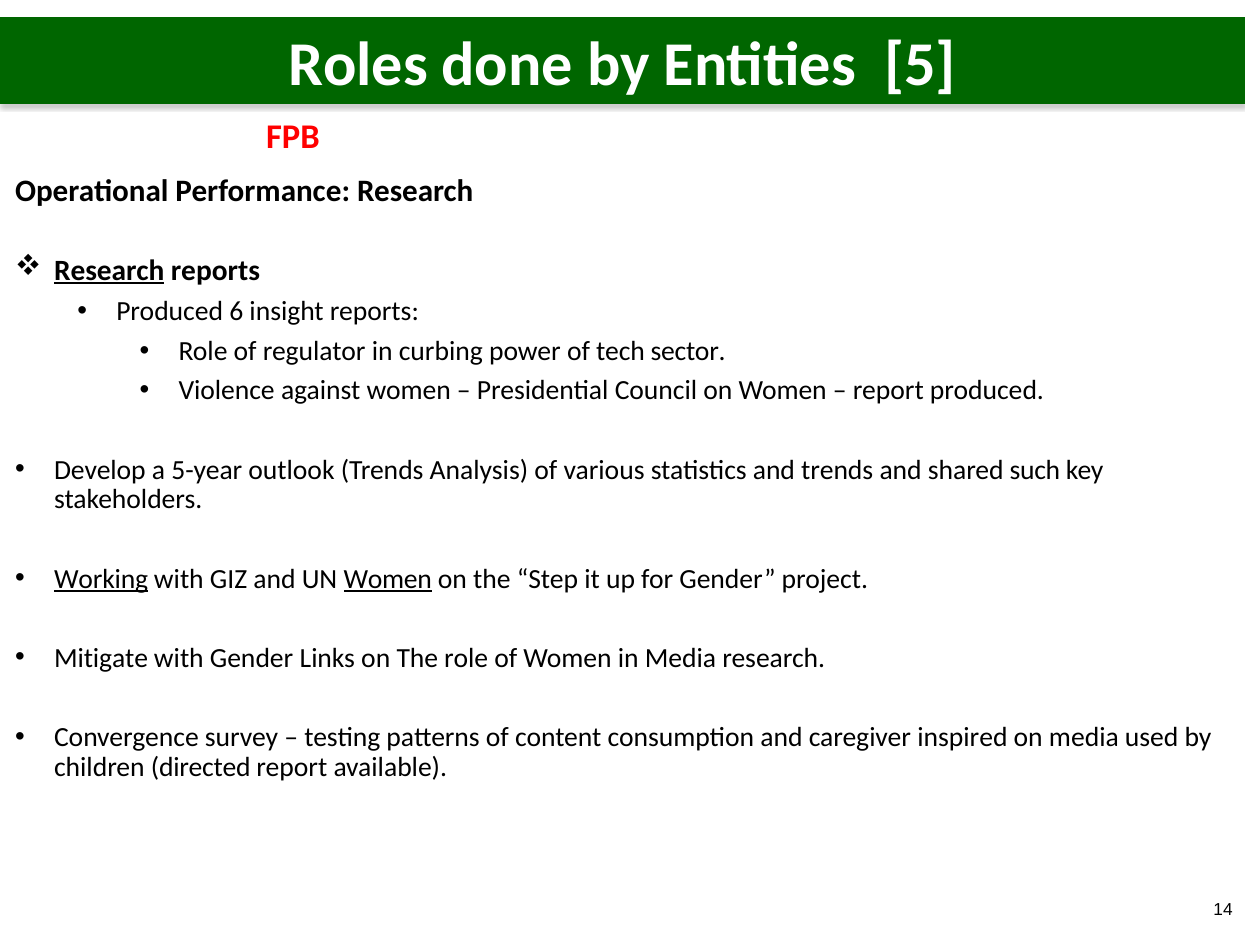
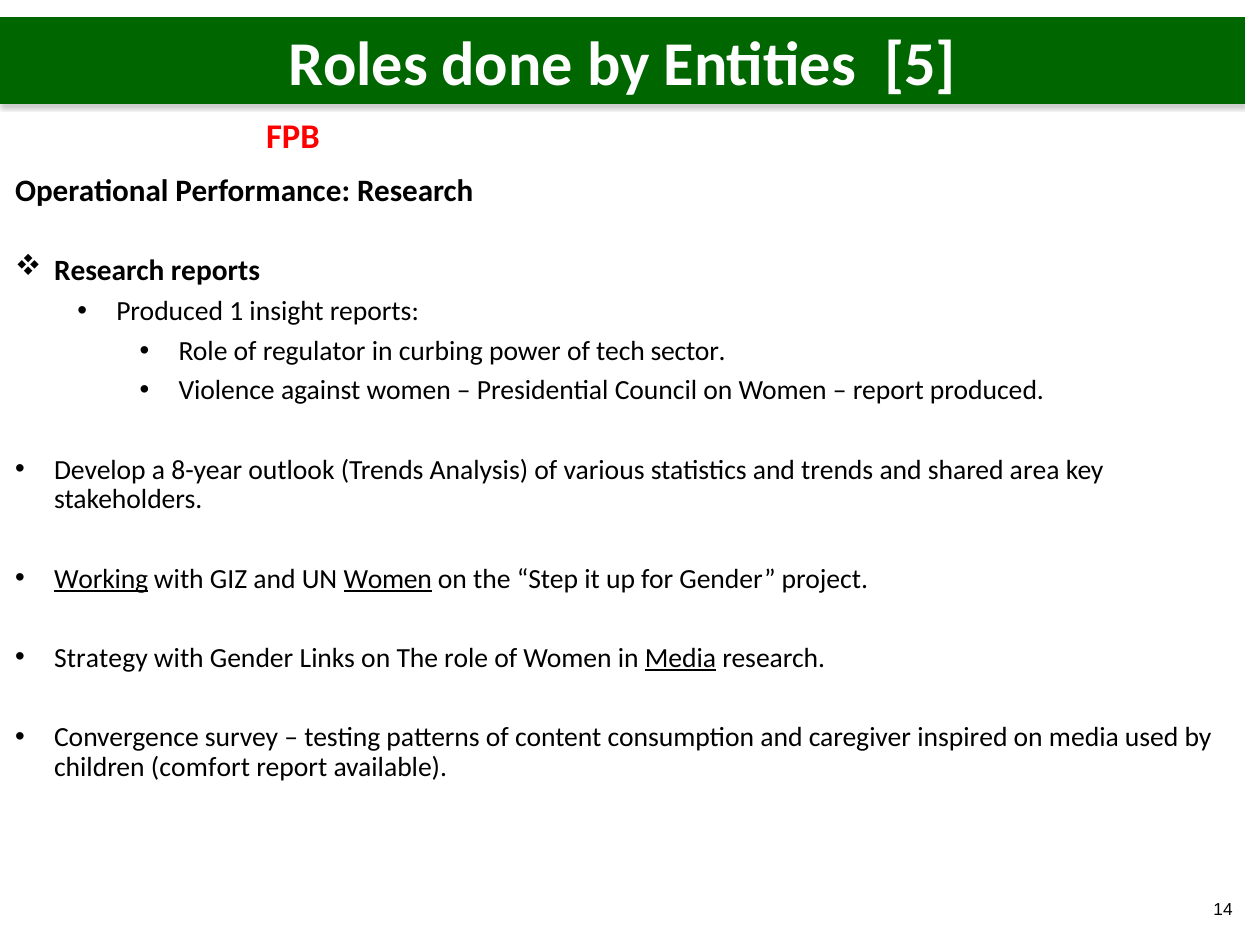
Research underline: present -> none (109, 270)
6: 6 -> 1 (236, 312)
5-year: 5-year -> 8-year (207, 470)
such: such -> area (1035, 470)
Mitigate: Mitigate -> Strategy (101, 658)
Media underline: none -> present (680, 658)
directed: directed -> comfort (201, 767)
